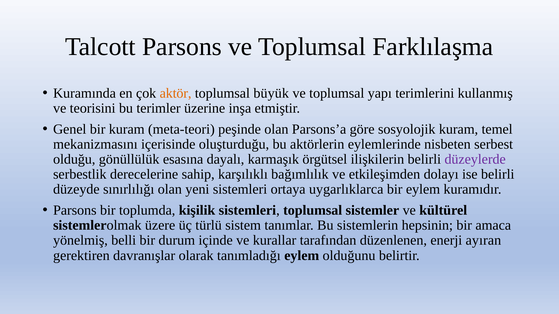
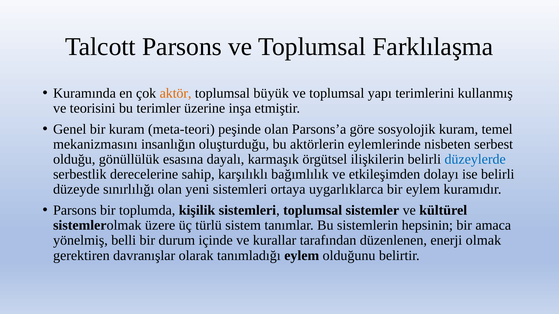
içerisinde: içerisinde -> insanlığın (168, 144)
düzeylerde colour: purple -> blue (475, 159)
ayıran: ayıran -> olmak (483, 241)
